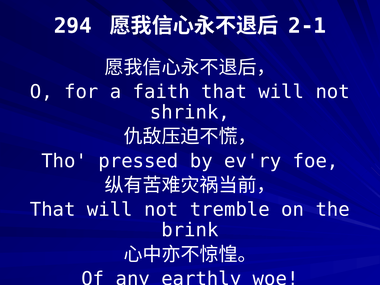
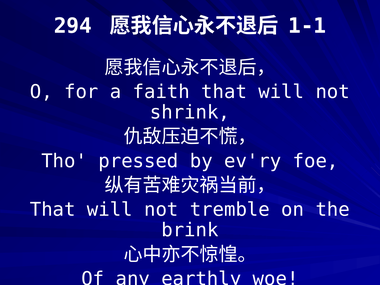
2-1: 2-1 -> 1-1 (307, 26)
